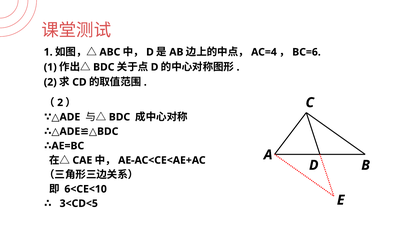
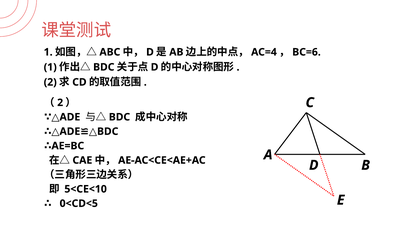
6<CE<10: 6<CE<10 -> 5<CE<10 (86, 189)
3<CD<5: 3<CD<5 -> 0<CD<5 (79, 204)
